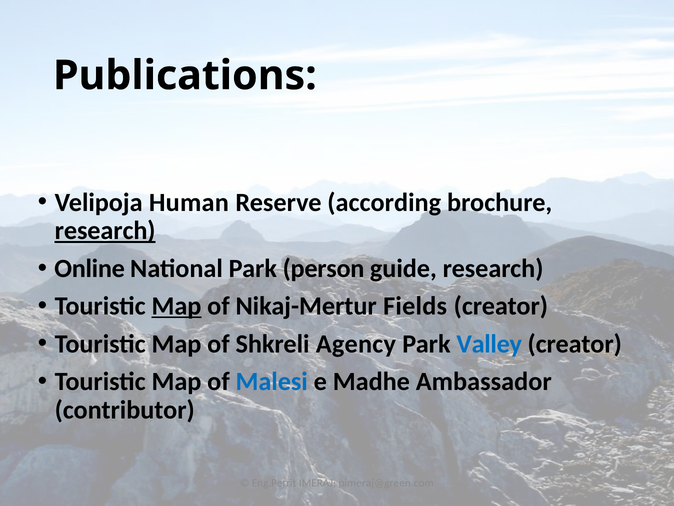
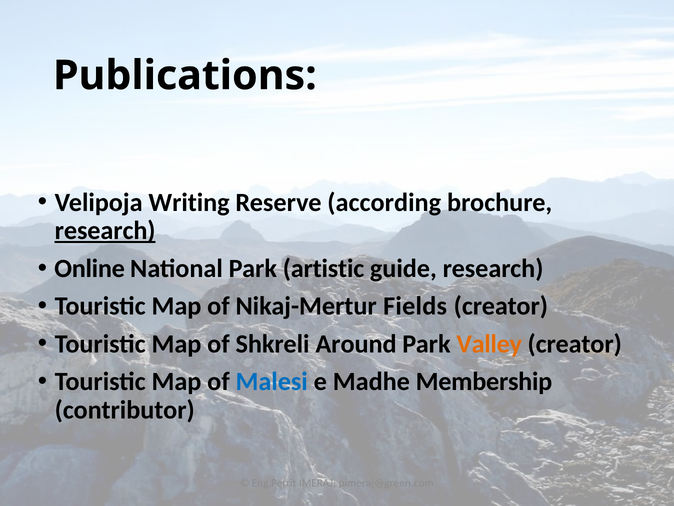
Human: Human -> Writing (189, 202)
person: person -> artistic (324, 268)
Map underline: present -> none (176, 306)
Agency: Agency -> Around (356, 344)
Valley colour: blue -> orange (489, 344)
Ambassador: Ambassador -> Membership (484, 381)
